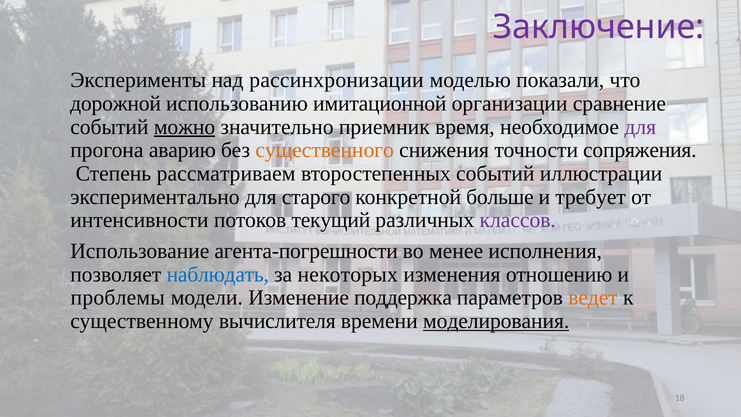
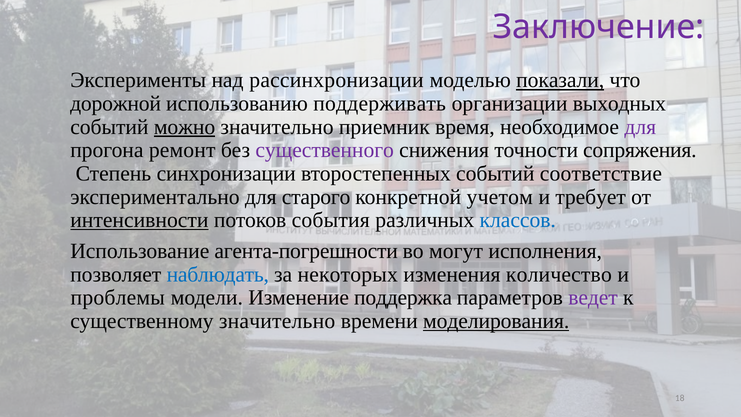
показали underline: none -> present (560, 80)
имитационной: имитационной -> поддерживать (380, 104)
сравнение: сравнение -> выходных (619, 104)
аварию: аварию -> ремонт (182, 150)
существенного colour: orange -> purple (325, 150)
рассматриваем: рассматриваем -> синхронизации (226, 173)
иллюстрации: иллюстрации -> соответствие (601, 173)
больше: больше -> учетом (500, 197)
интенсивности underline: none -> present (139, 220)
текущий: текущий -> события (331, 220)
классов colour: purple -> blue (518, 220)
менее: менее -> могут (456, 251)
отношению: отношению -> количество (559, 274)
ведет colour: orange -> purple (593, 298)
существенному вычислителя: вычислителя -> значительно (277, 321)
